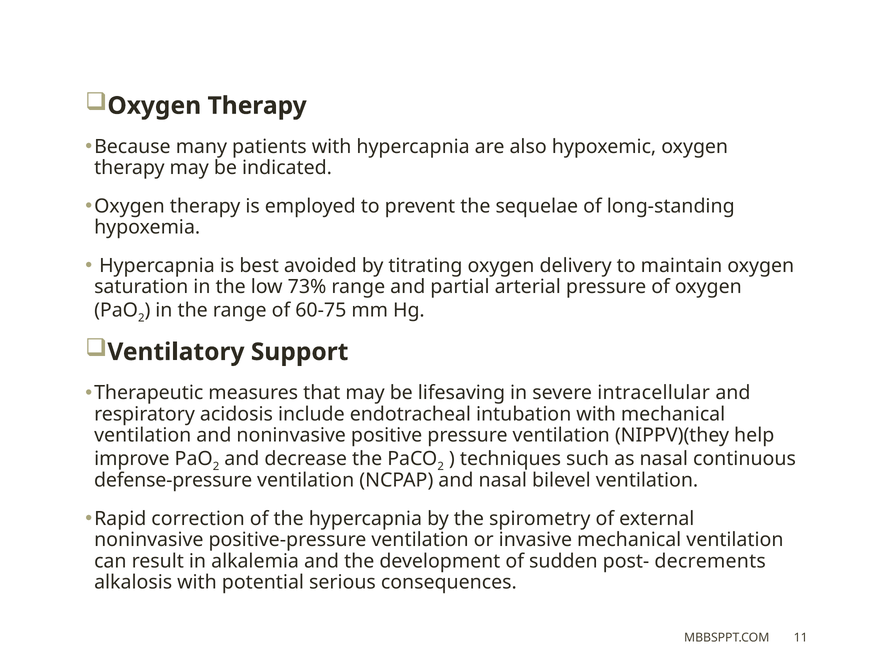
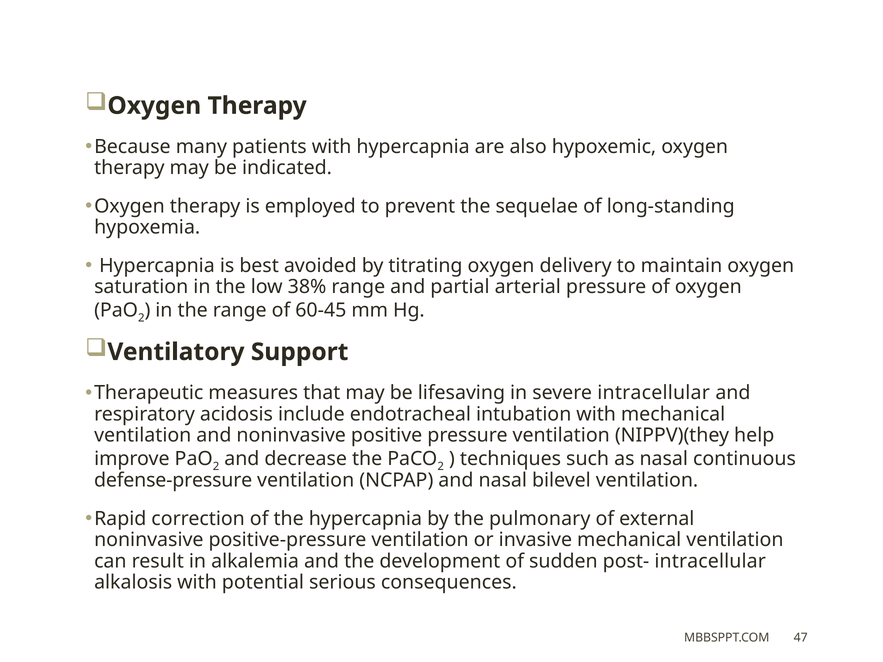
73%: 73% -> 38% (307, 287)
60-75: 60-75 -> 60-45 (321, 311)
spirometry: spirometry -> pulmonary (540, 519)
post- decrements: decrements -> intracellular (710, 561)
11: 11 -> 47 (801, 638)
